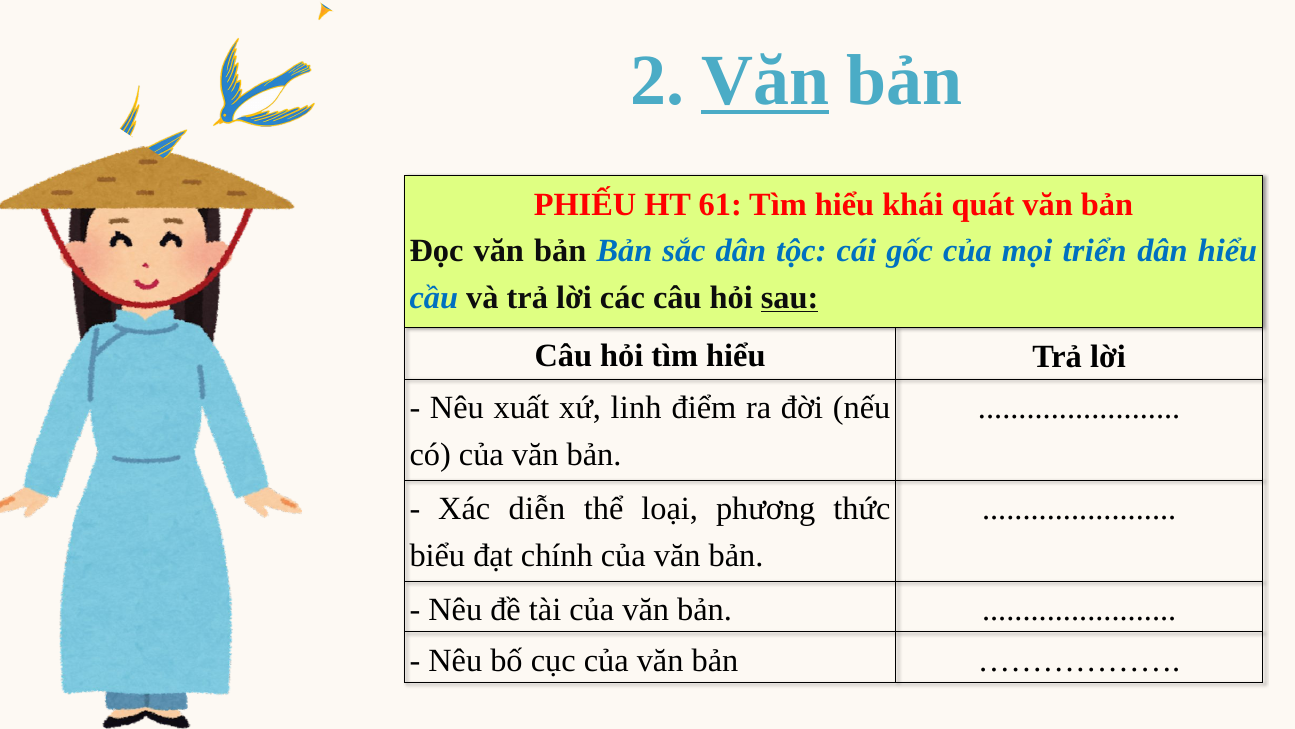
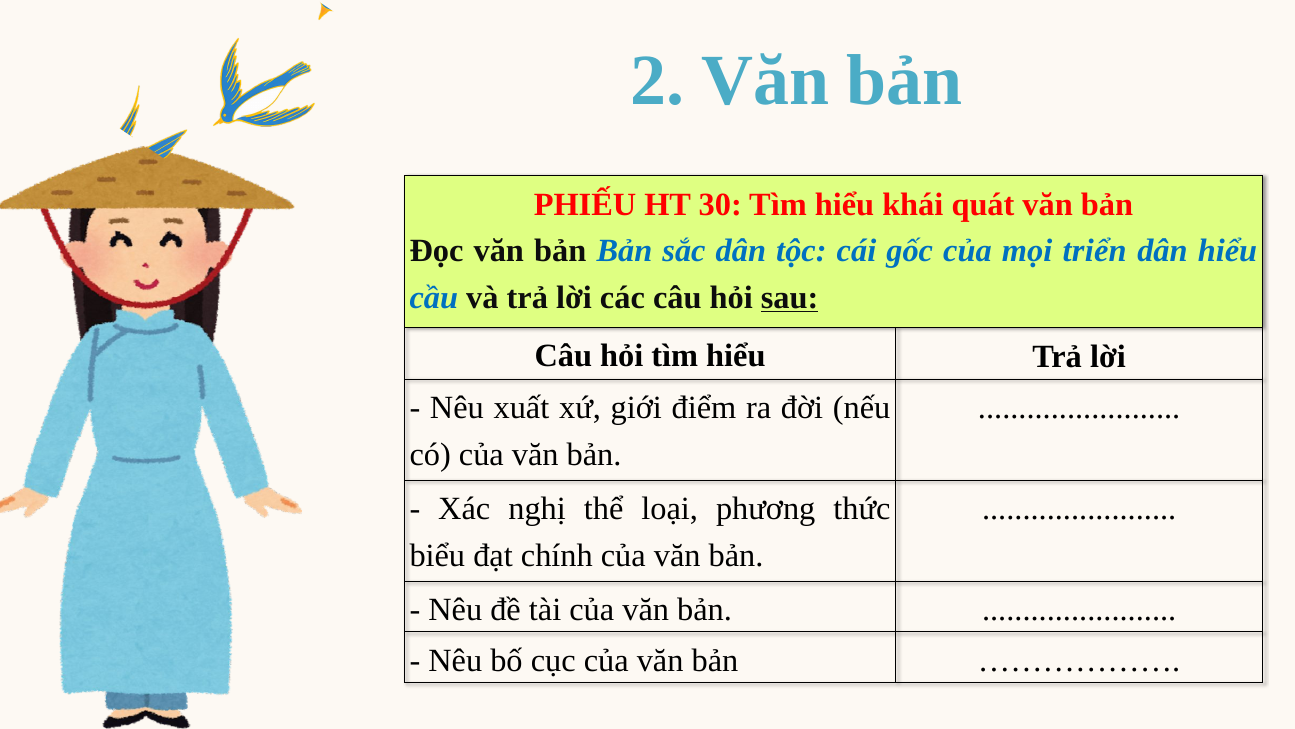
Văn underline: present -> none (765, 81)
61: 61 -> 30 (720, 204)
linh: linh -> giới (636, 408)
diễn: diễn -> nghị (537, 509)
